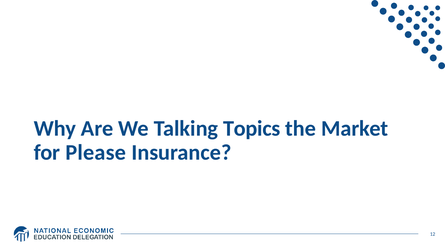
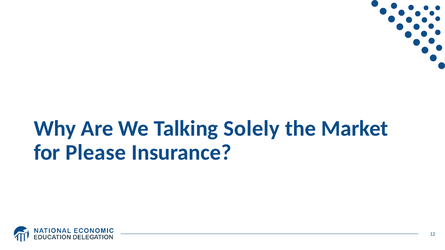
Topics: Topics -> Solely (252, 129)
